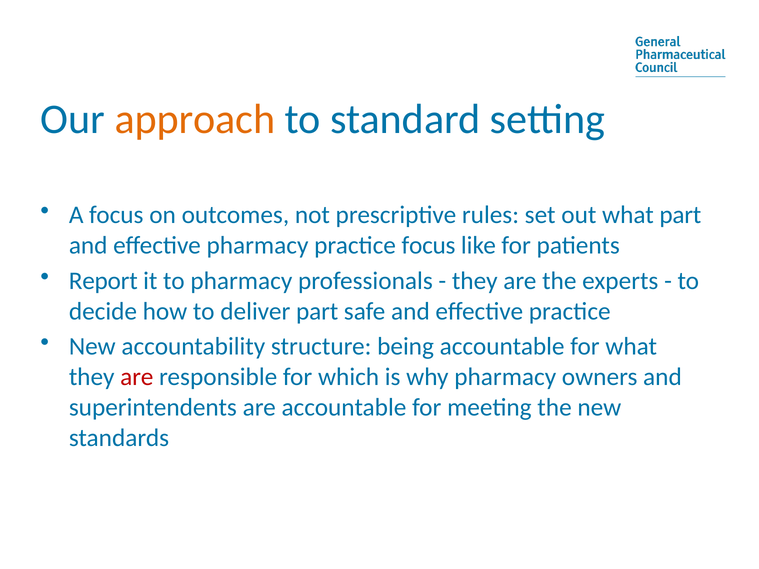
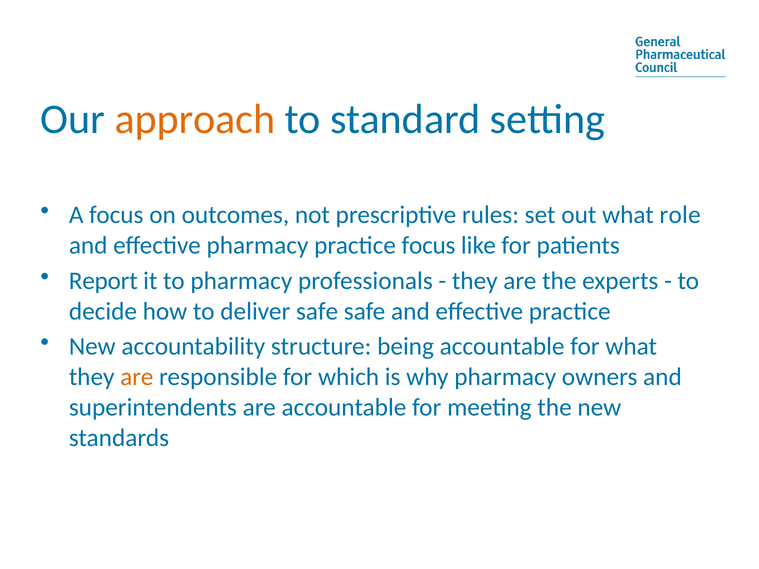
what part: part -> role (680, 215)
deliver part: part -> safe (317, 311)
are colour: red -> orange (137, 377)
